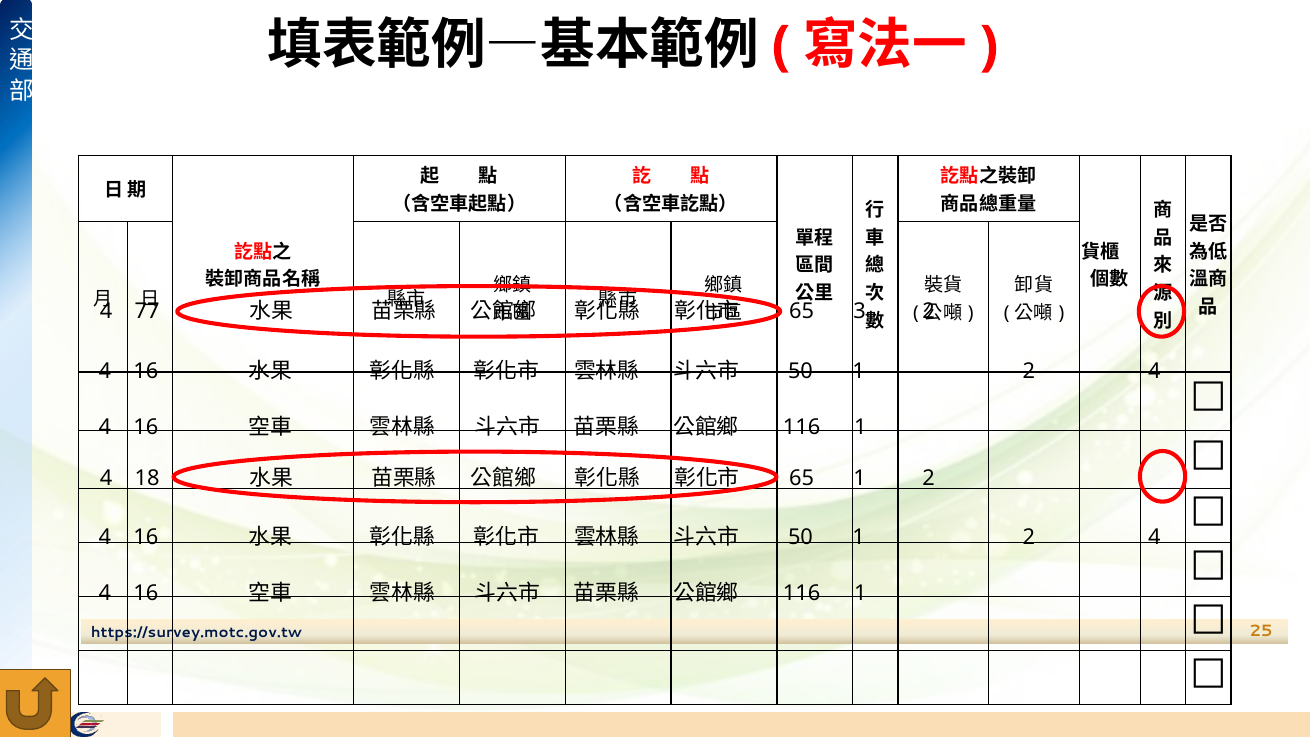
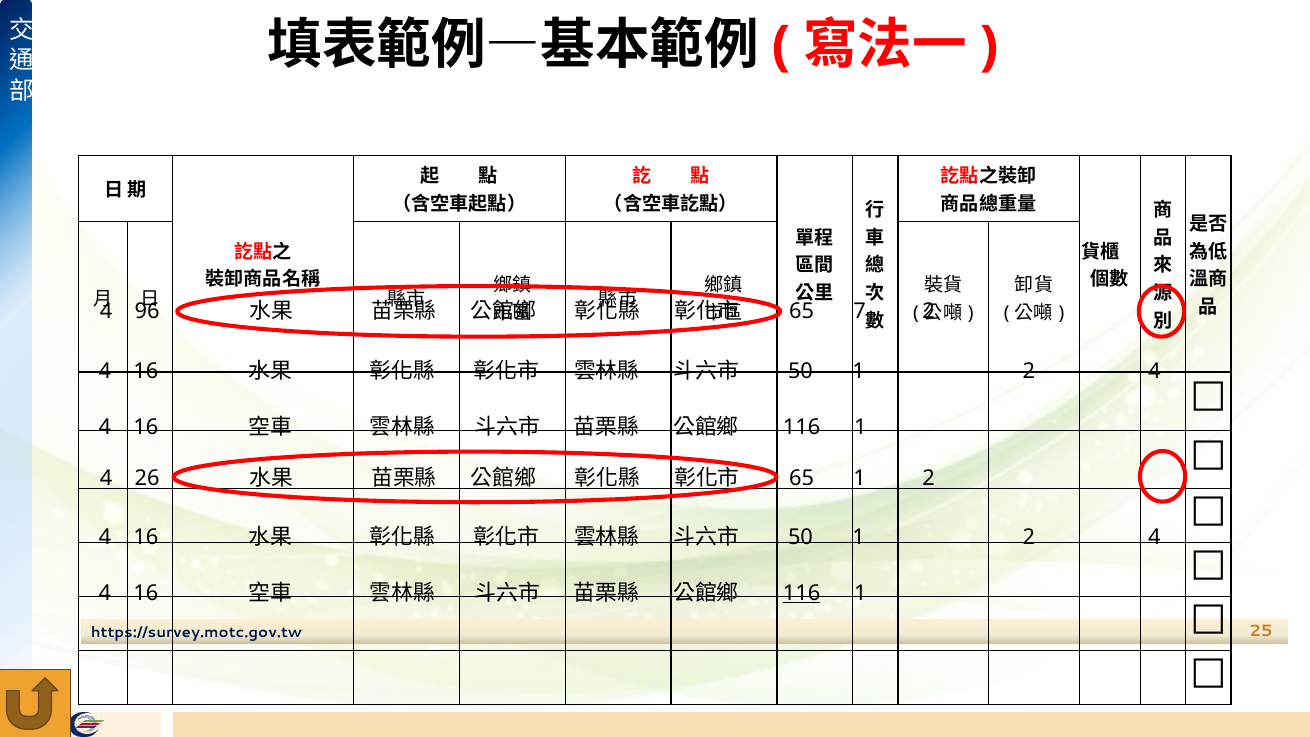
77: 77 -> 96 (147, 312)
3: 3 -> 7 (860, 312)
18: 18 -> 26 (147, 478)
116 underline: none -> present (802, 593)
